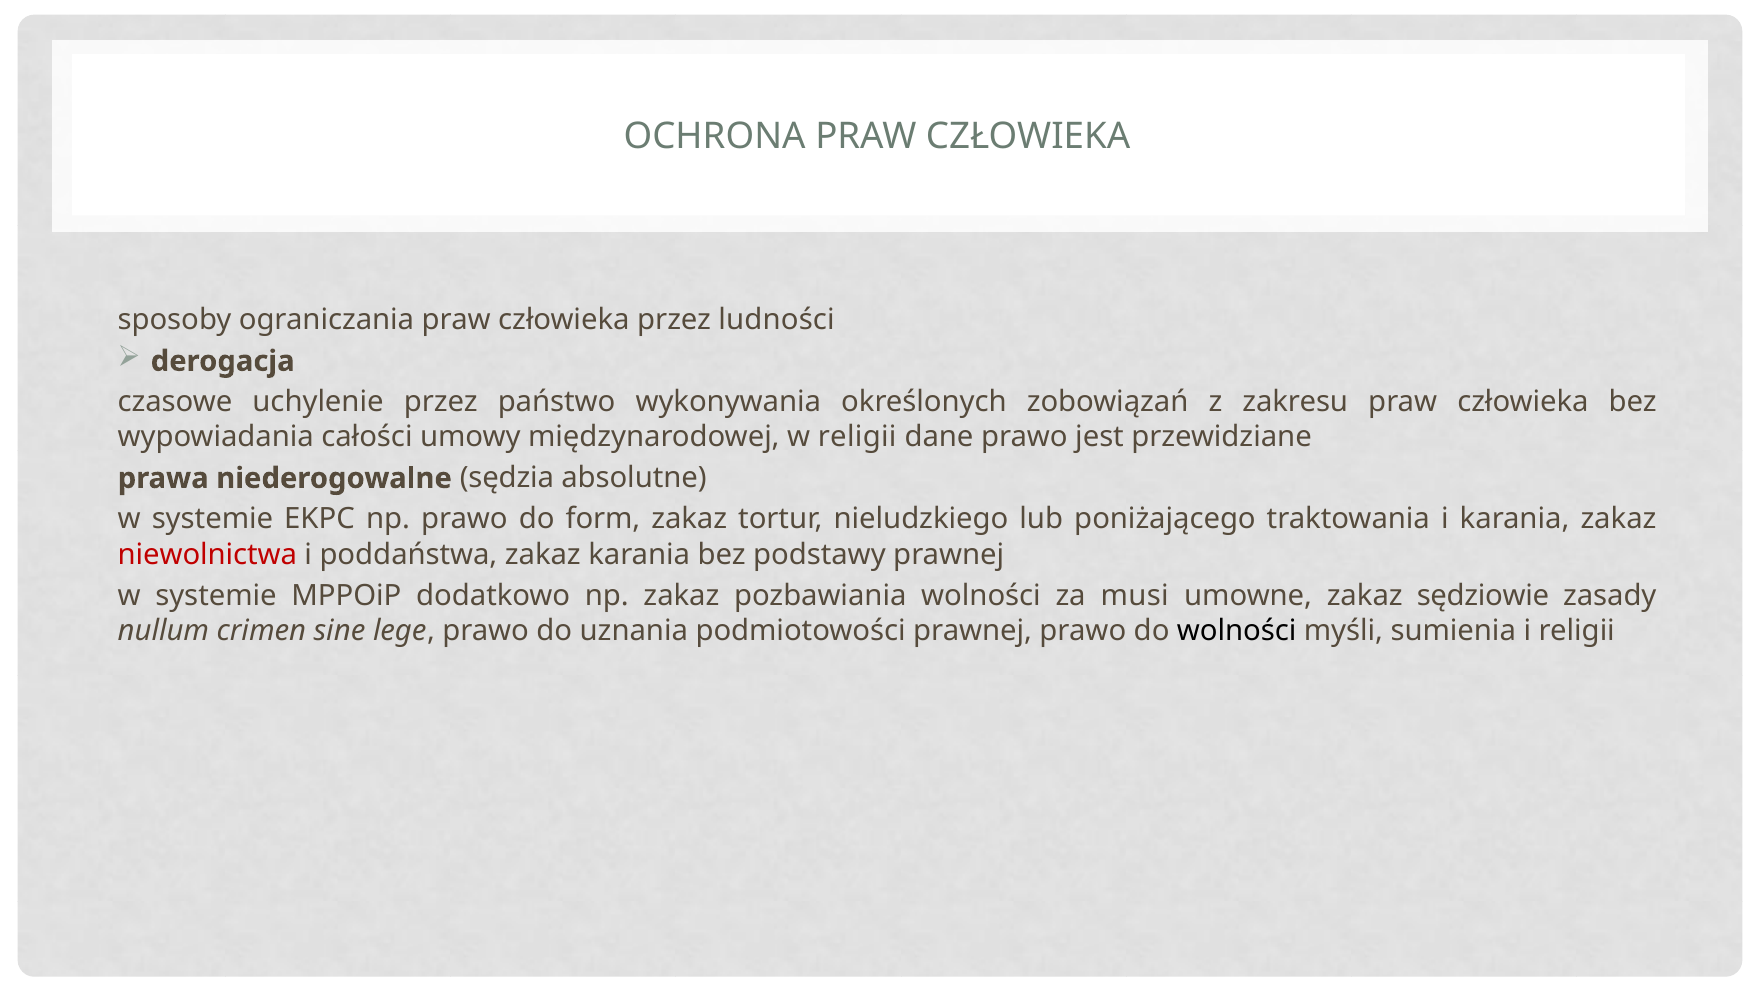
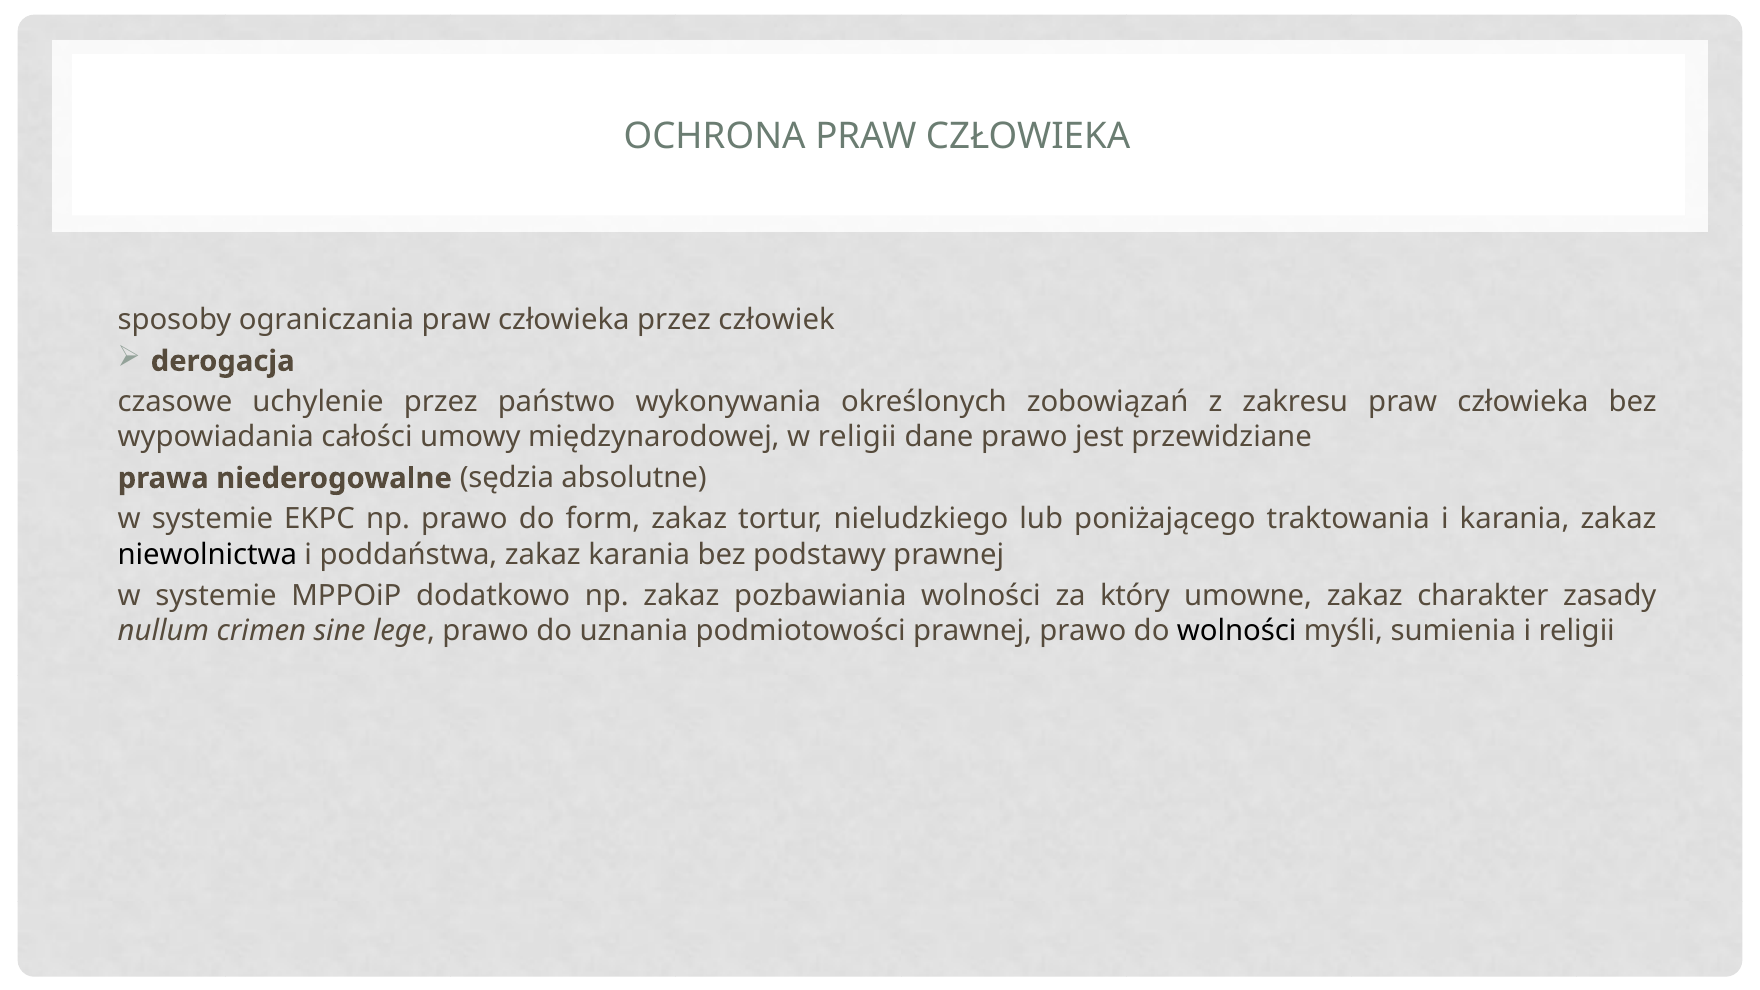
ludności: ludności -> człowiek (777, 320)
niewolnictwa colour: red -> black (207, 554)
musi: musi -> który (1135, 595)
sędziowie: sędziowie -> charakter (1483, 595)
